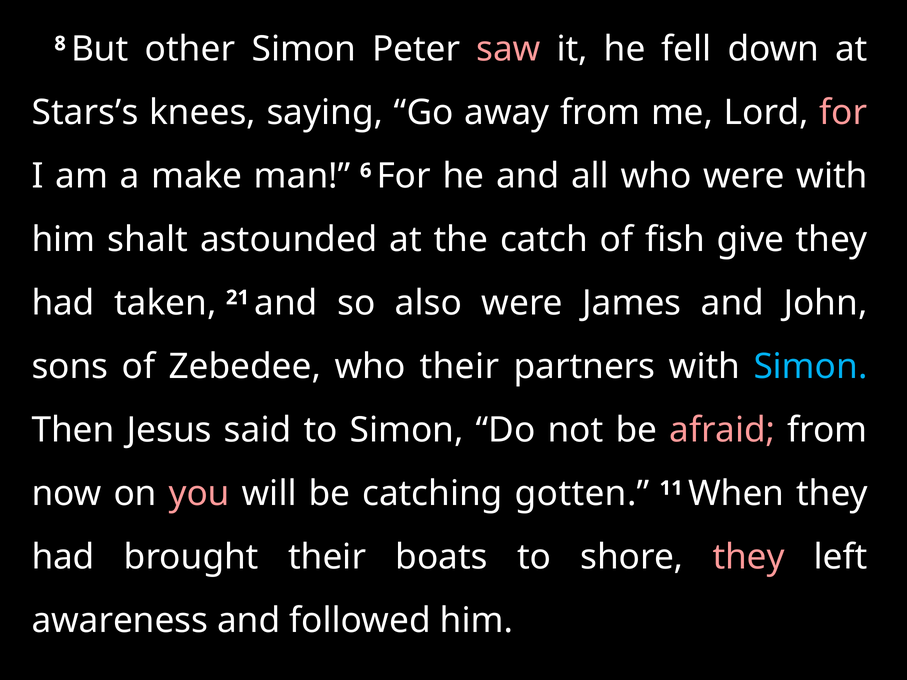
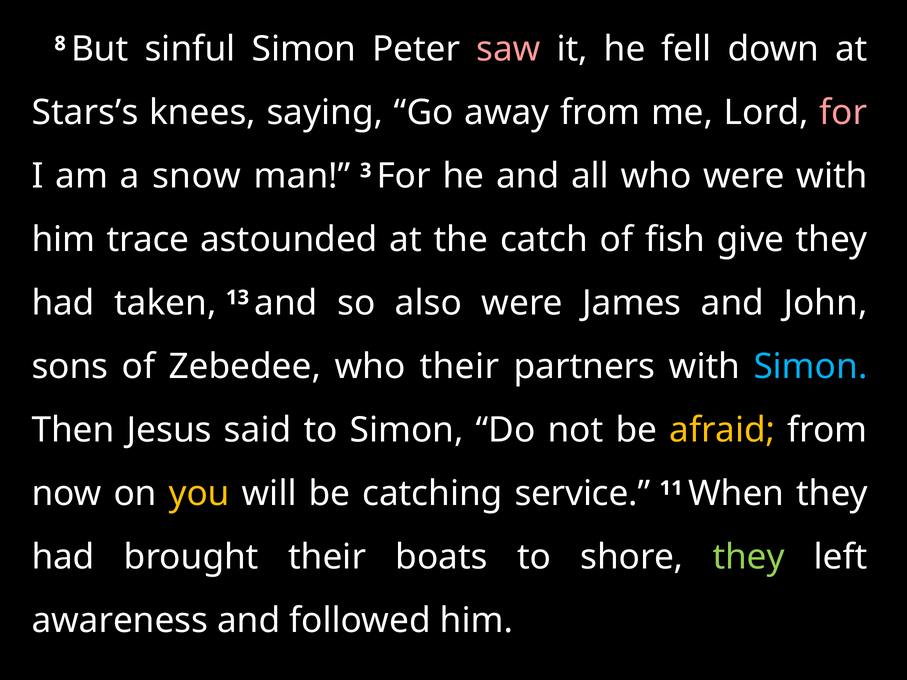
other: other -> sinful (190, 49)
make: make -> snow (197, 176)
6: 6 -> 3 (366, 171)
shalt: shalt -> trace (148, 240)
21: 21 -> 13 (238, 298)
afraid colour: pink -> yellow (722, 430)
you colour: pink -> yellow (199, 494)
gotten: gotten -> service (582, 494)
they colour: pink -> light green (749, 557)
